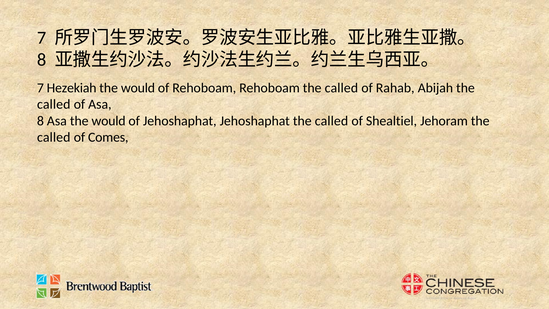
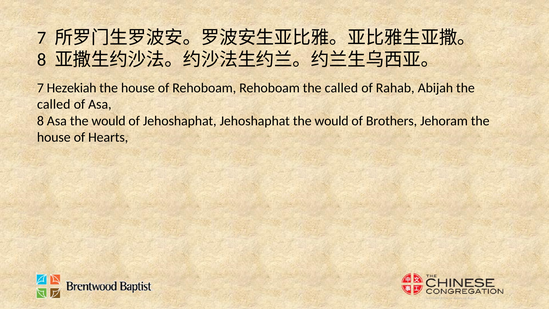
would: would -> house (138, 88)
Jehoshaphat the called: called -> would (332, 121)
Shealtiel: Shealtiel -> Brothers (392, 121)
called: called -> house (54, 137)
Comes: Comes -> Hearts (108, 137)
